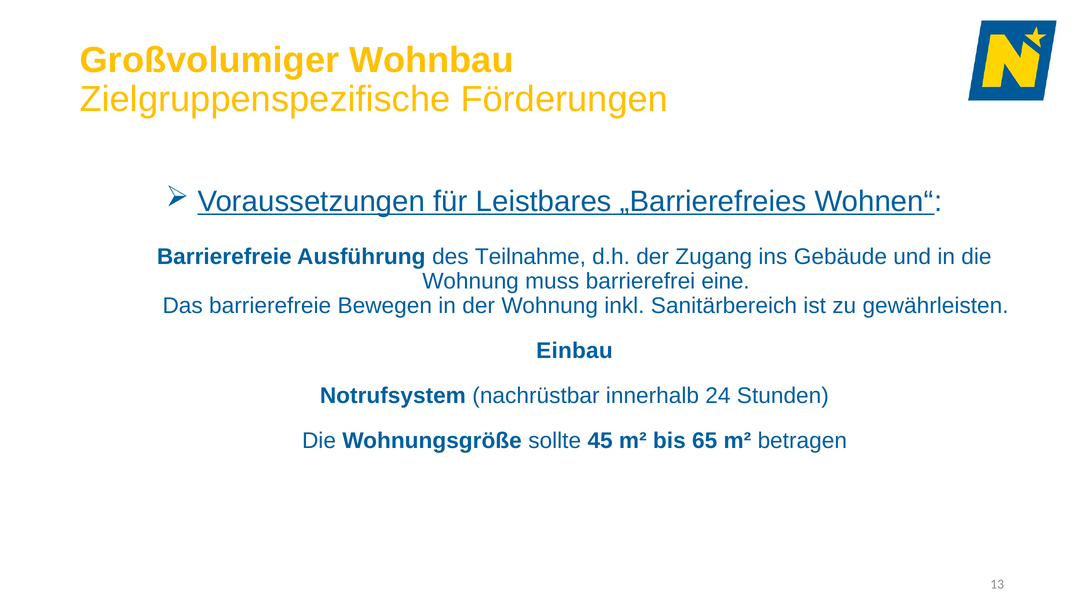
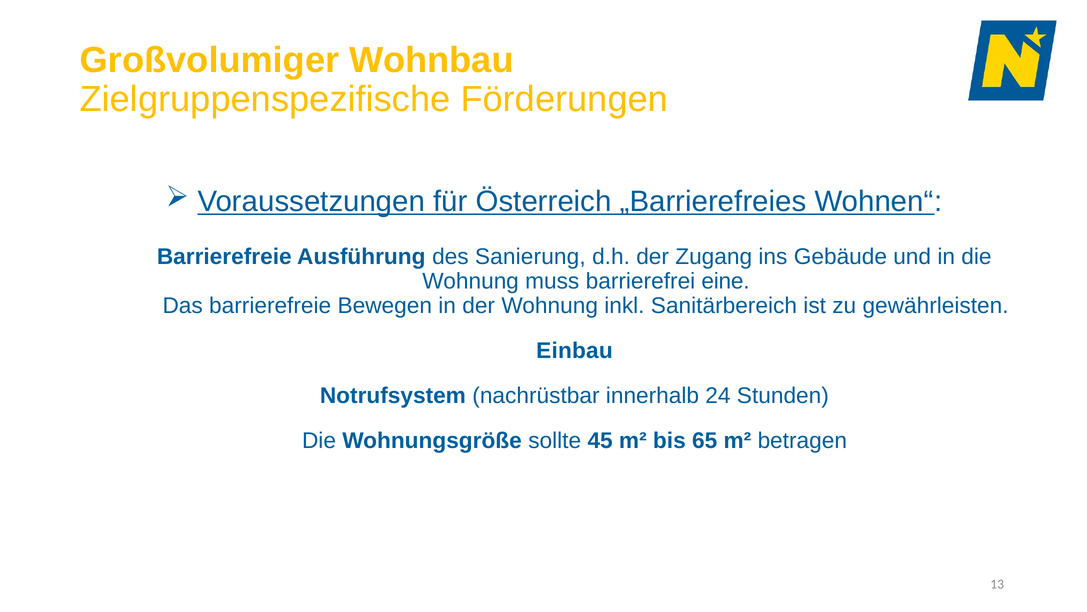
Leistbares: Leistbares -> Österreich (544, 201)
Teilnahme: Teilnahme -> Sanierung (530, 257)
